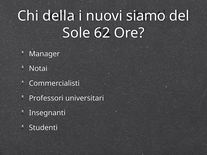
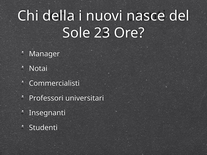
siamo: siamo -> nasce (146, 16)
62: 62 -> 23 (102, 33)
